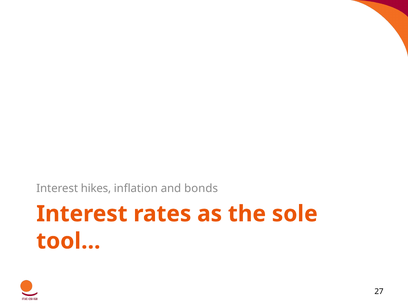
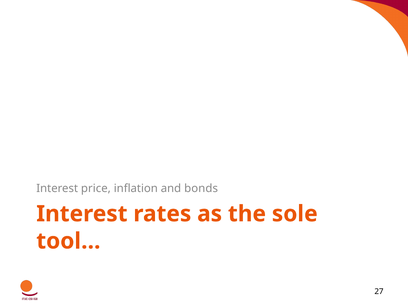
hikes: hikes -> price (96, 189)
